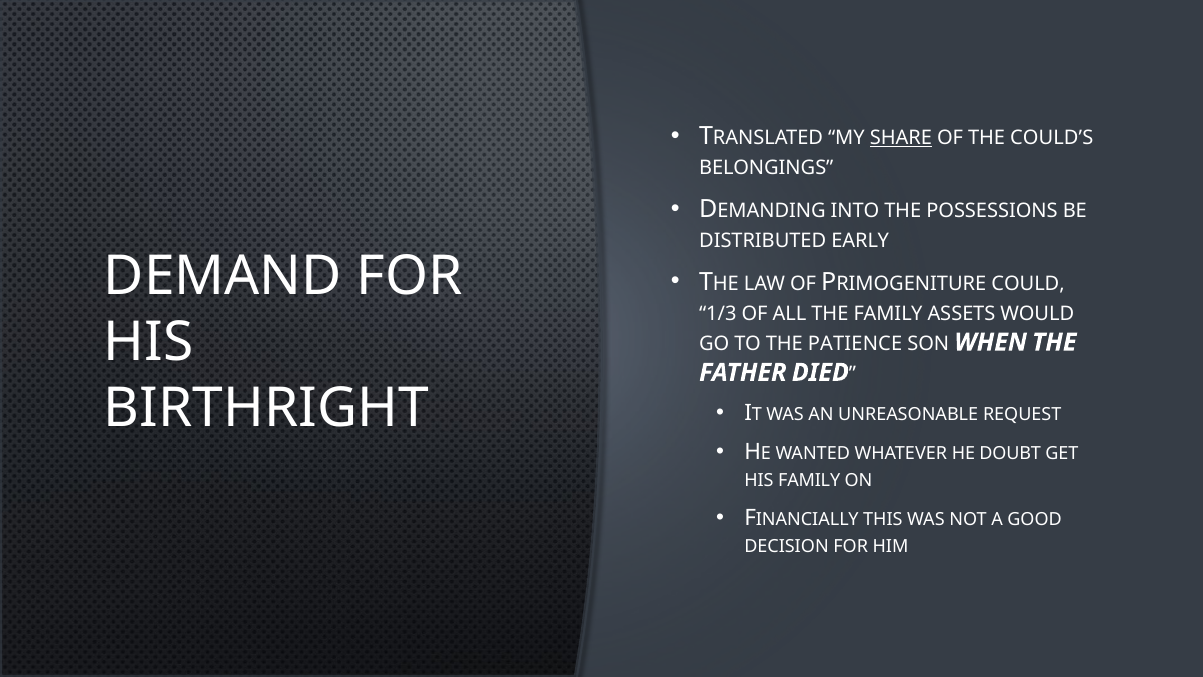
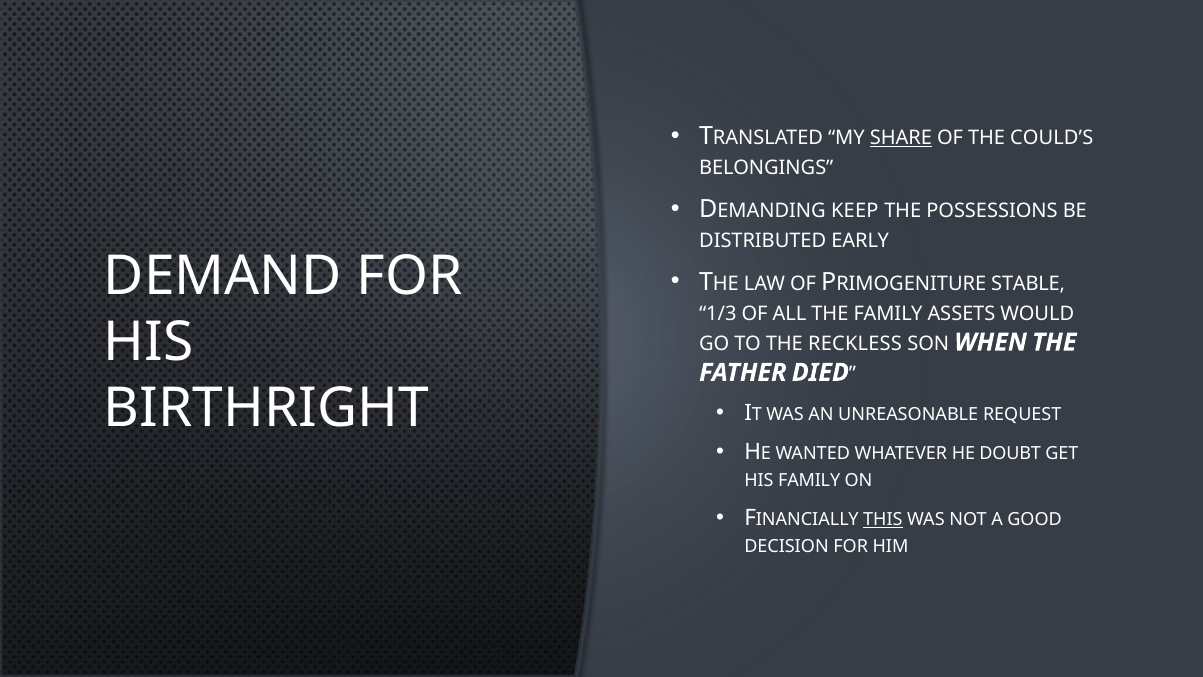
INTO: INTO -> KEEP (855, 211)
COULD: COULD -> STABLE (1028, 284)
PATIENCE: PATIENCE -> RECKLESS (855, 344)
THIS underline: none -> present (883, 520)
